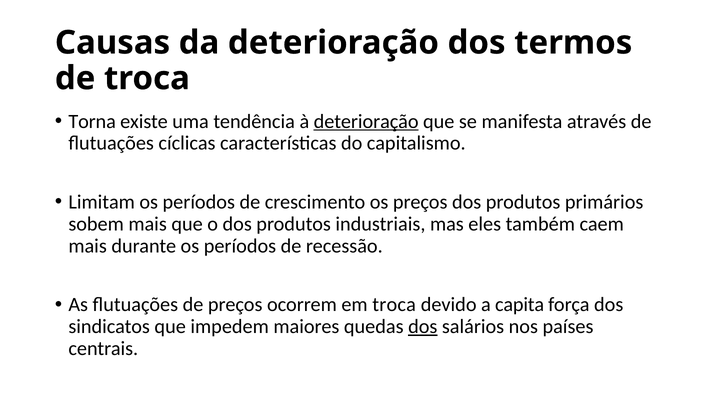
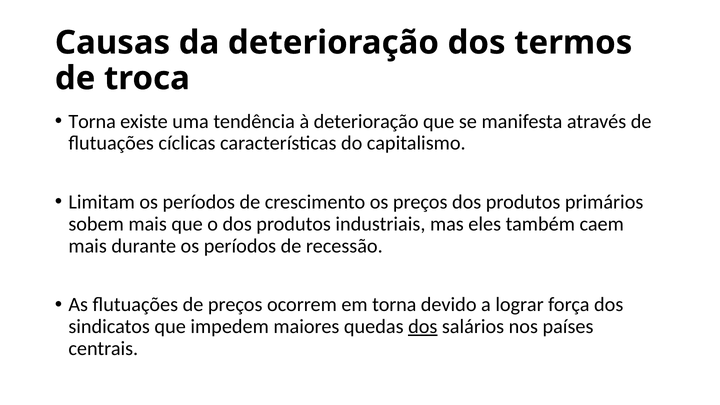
deterioração underline: present -> none (366, 121)
em troca: troca -> torna (394, 305)
capita: capita -> lograr (520, 305)
